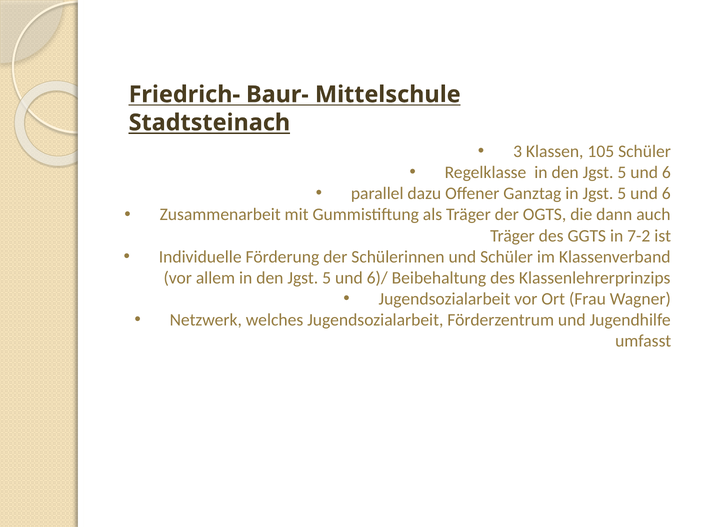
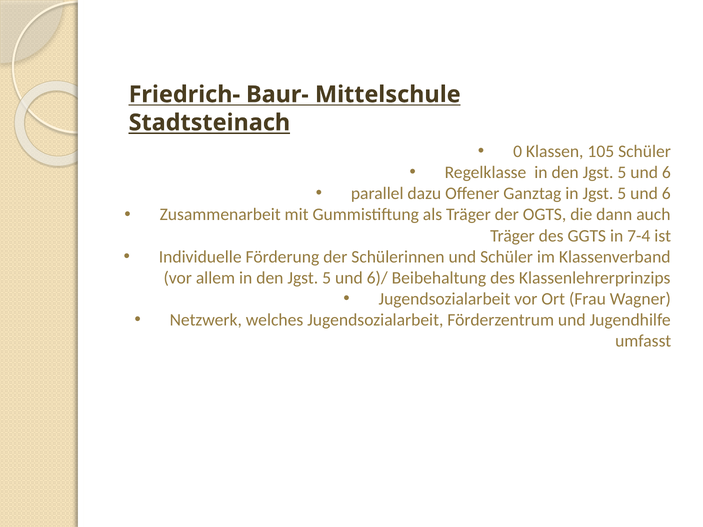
3: 3 -> 0 (518, 151)
7-2: 7-2 -> 7-4 (639, 236)
